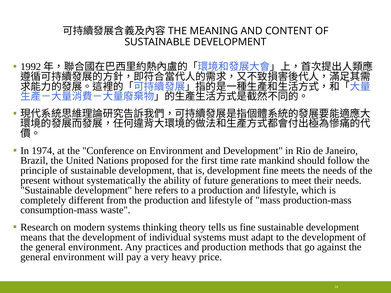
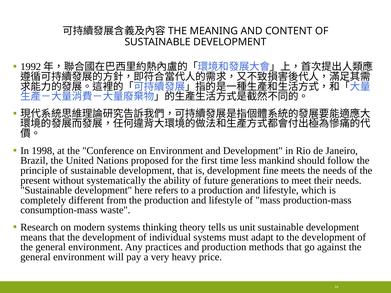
1974: 1974 -> 1998 (43, 151)
rate: rate -> less (249, 161)
us fine: fine -> unit (248, 227)
